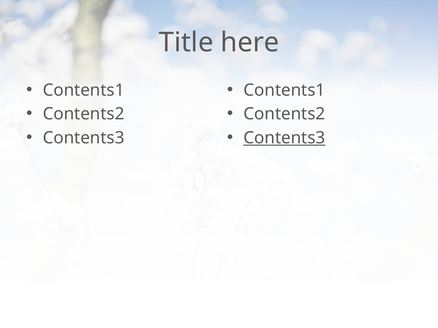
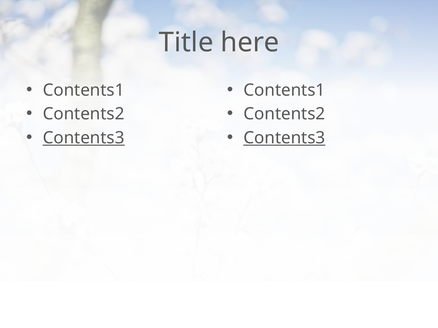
Contents3 underline: none -> present (84, 138)
